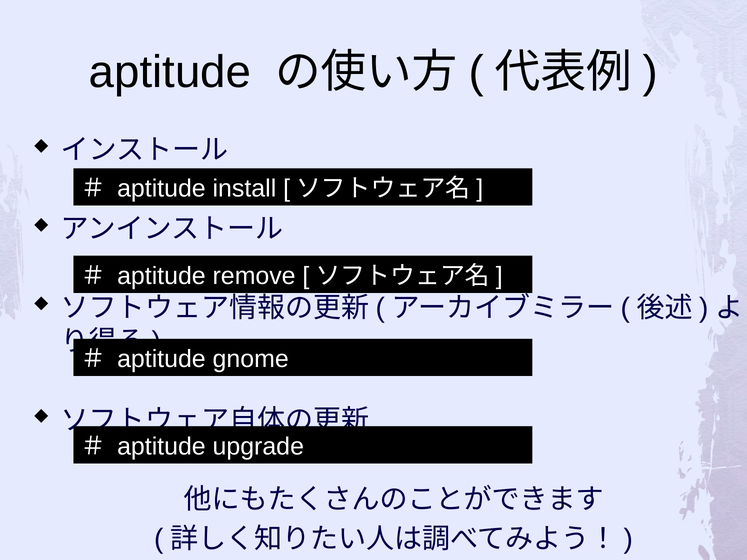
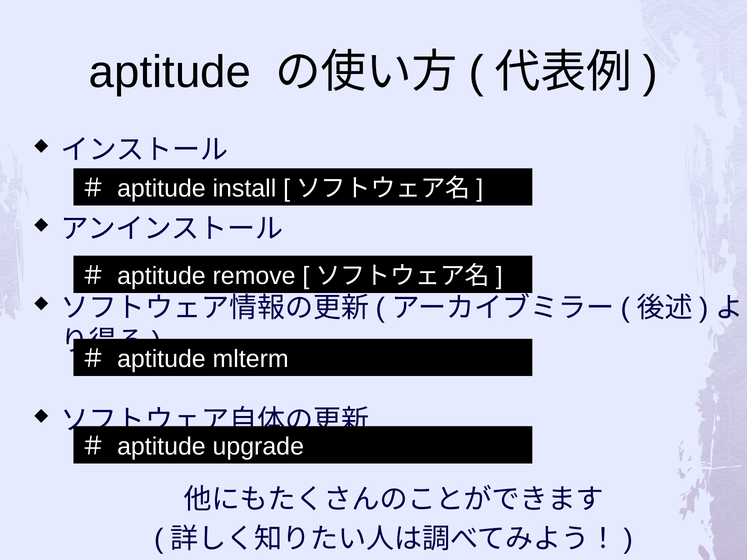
gnome: gnome -> mlterm (251, 359)
